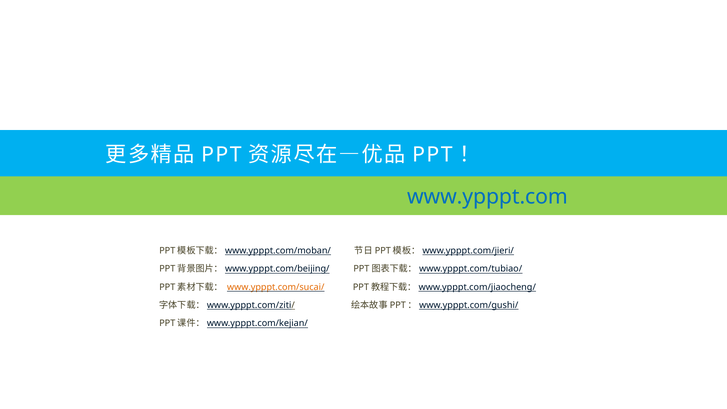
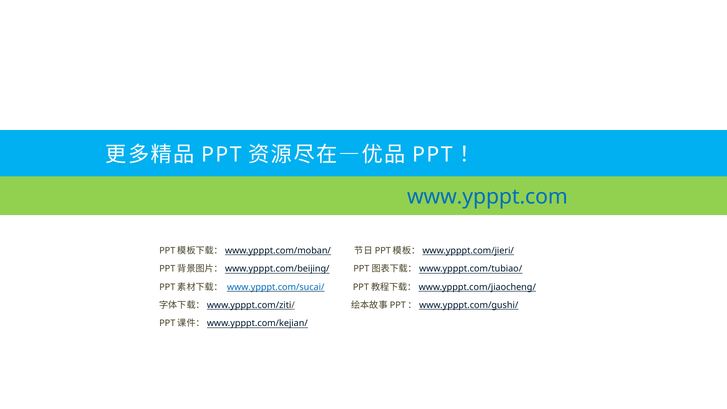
www.ypppt.com/sucai/ colour: orange -> blue (276, 287)
